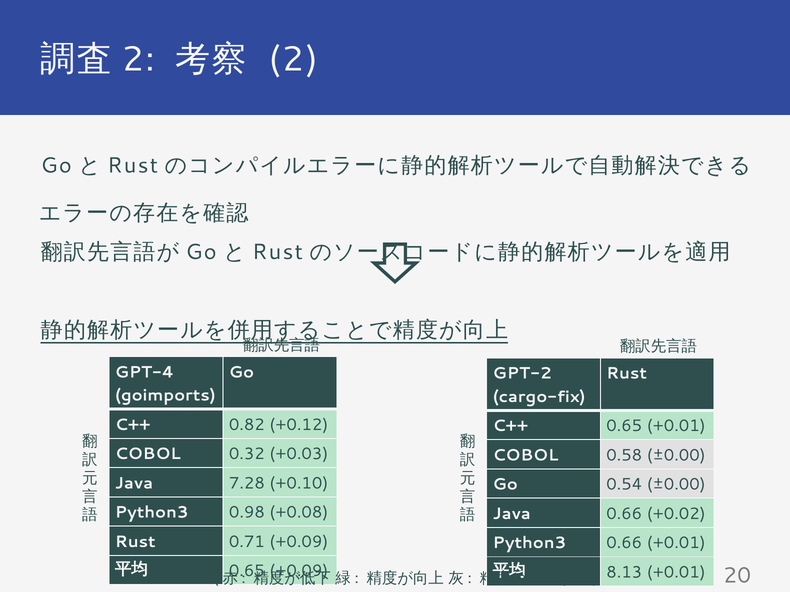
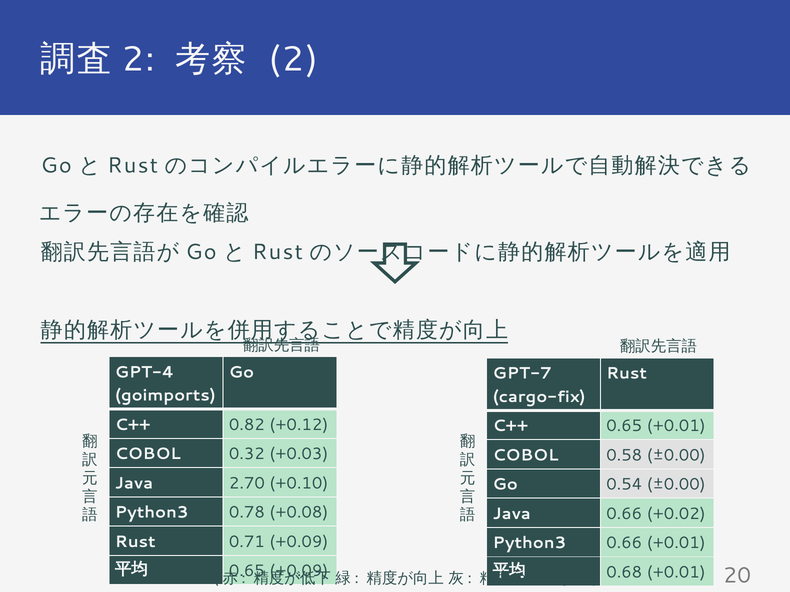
GPT-2: GPT-2 -> GPT-7 (522, 374)
7.28: 7.28 -> 2.70 (247, 484)
0.98: 0.98 -> 0.78 (247, 513)
8.13: 8.13 -> 0.68 (624, 573)
